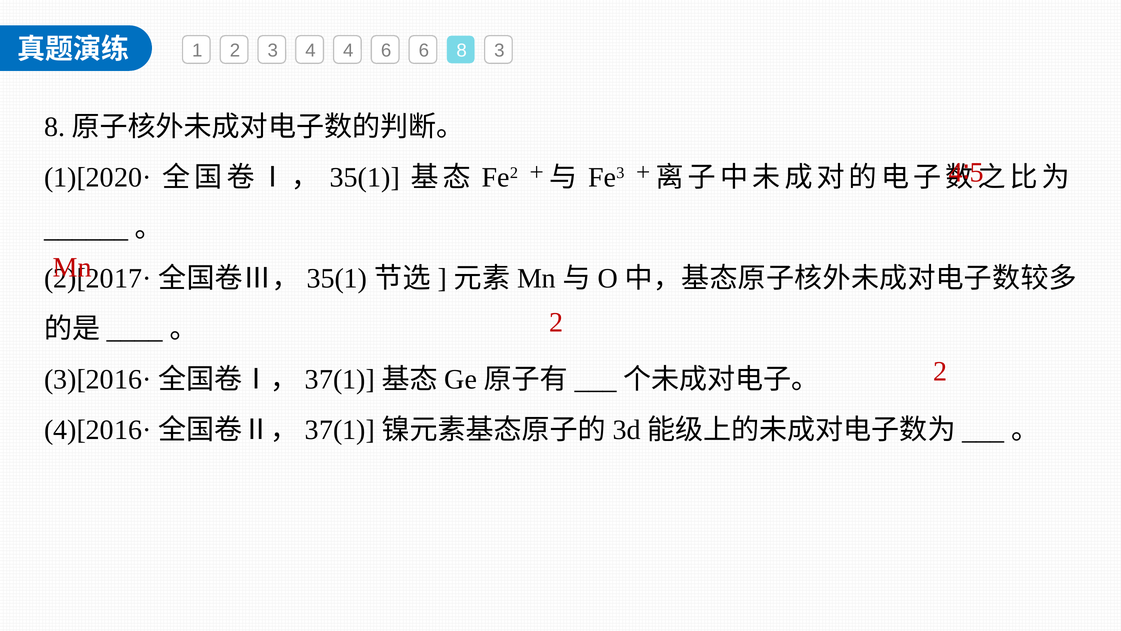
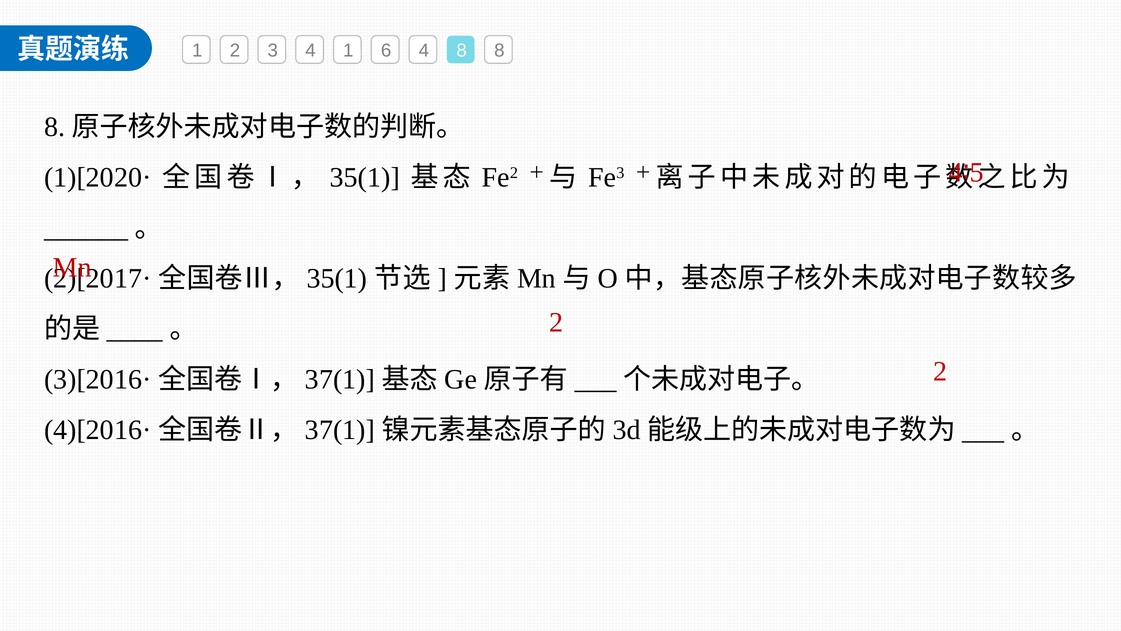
4 4: 4 -> 1 (348, 51)
6 6: 6 -> 4 (424, 51)
8 3: 3 -> 8 (499, 51)
